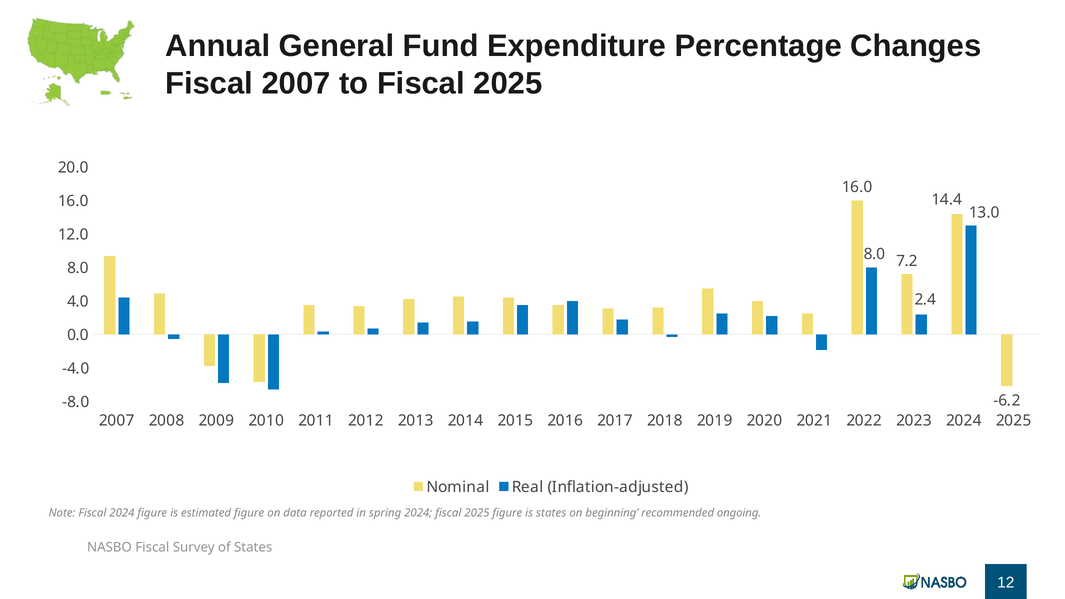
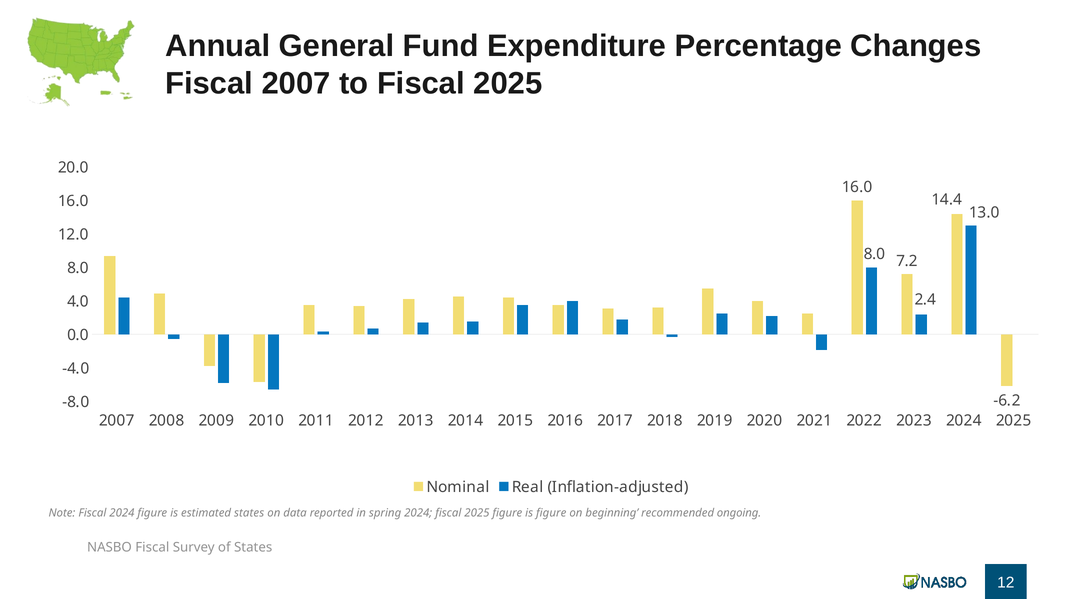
estimated figure: figure -> states (249, 513)
is states: states -> figure (551, 513)
